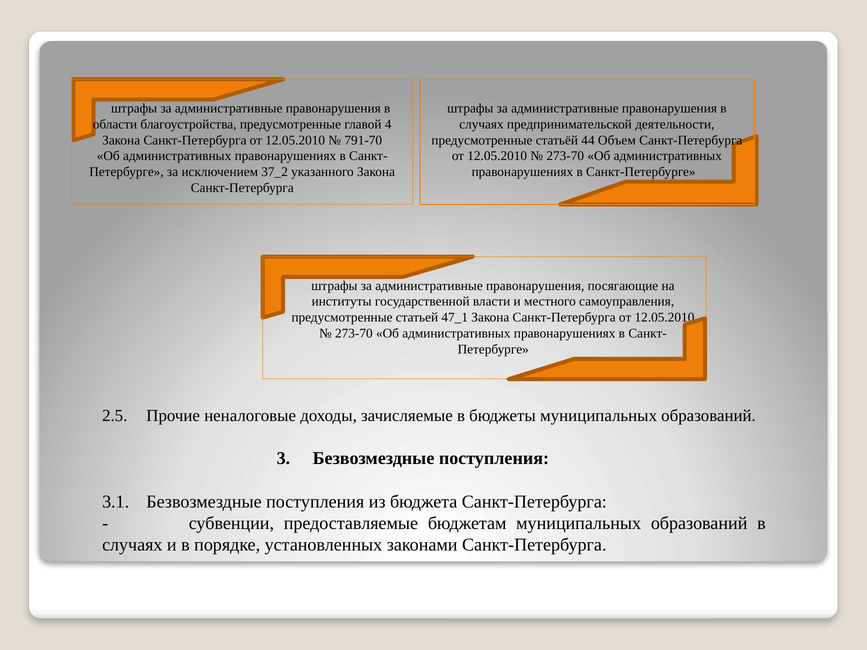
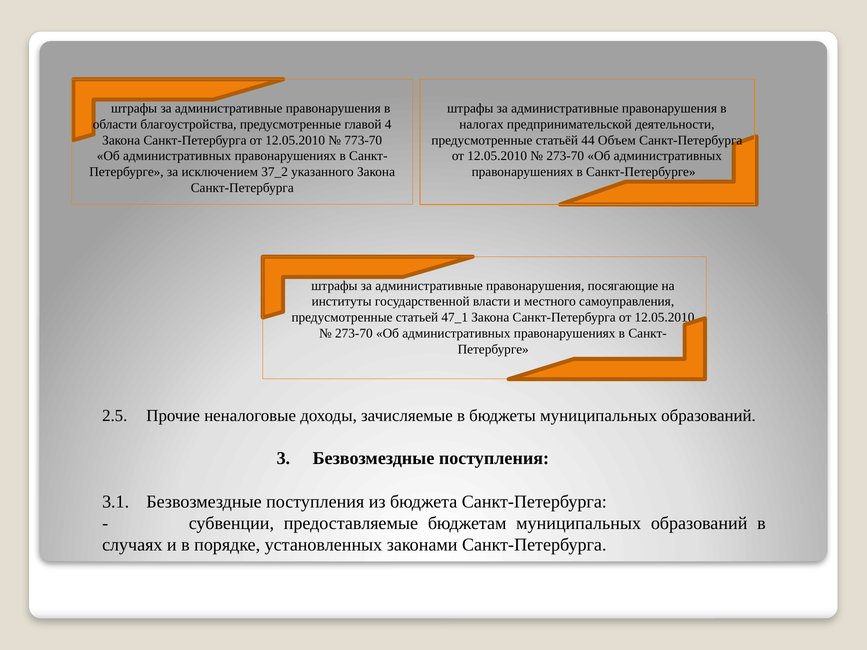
случаях: случаях -> налогах (481, 124)
791-70: 791-70 -> 773-70 (363, 140)
